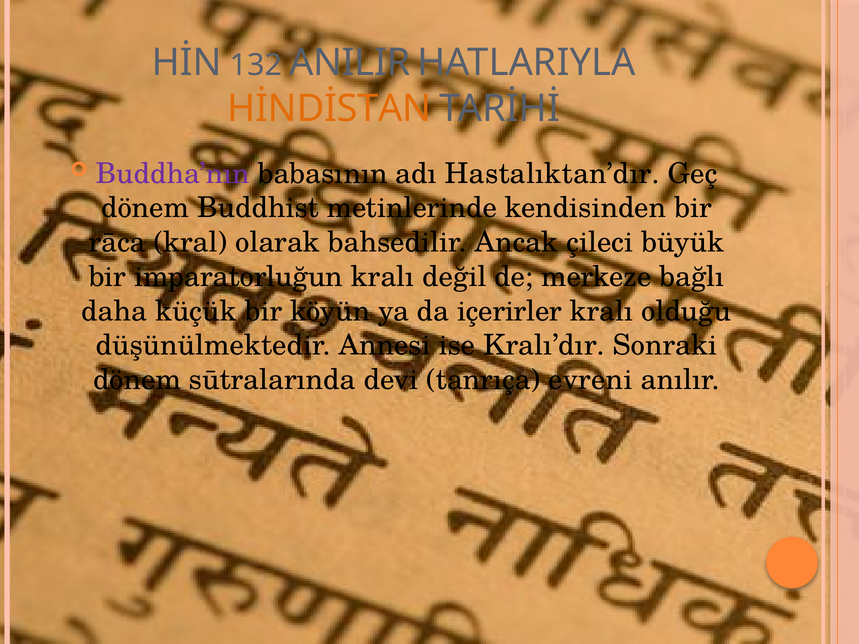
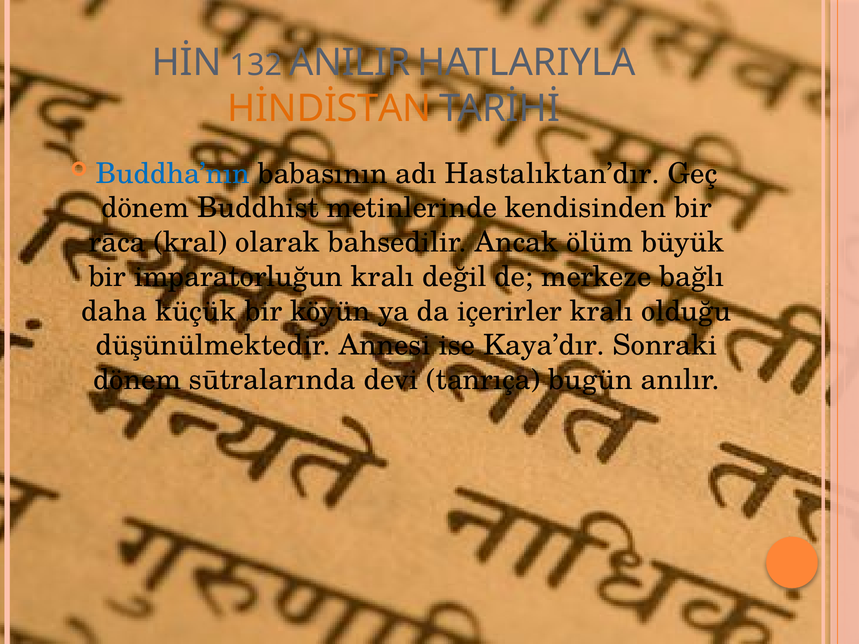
Buddha’nın colour: purple -> blue (173, 174)
çileci: çileci -> ölüm (600, 242)
Kralı’dır: Kralı’dır -> Kaya’dır (544, 346)
evreni: evreni -> bugün (590, 380)
